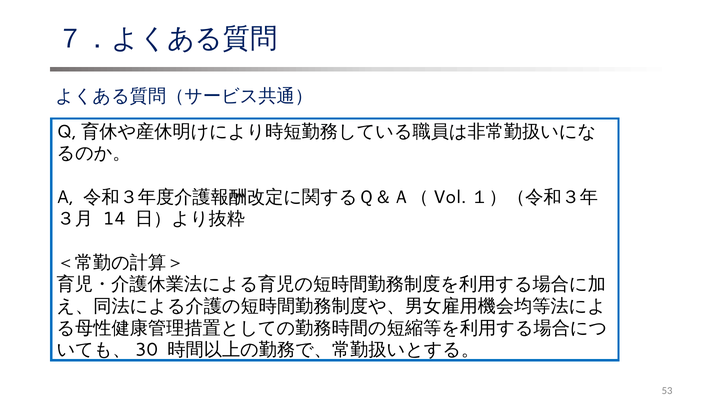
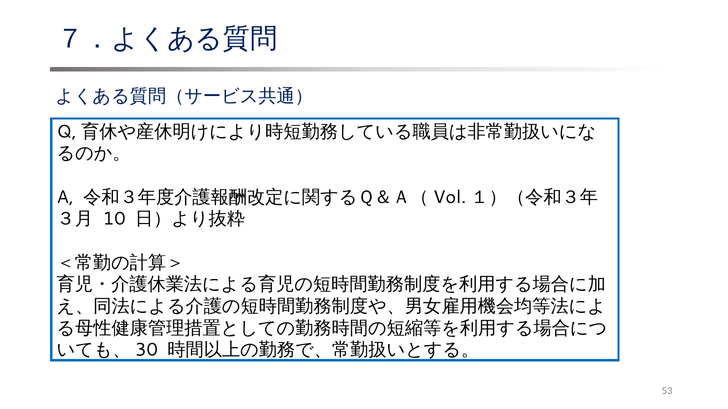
14: 14 -> 10 (114, 219)
